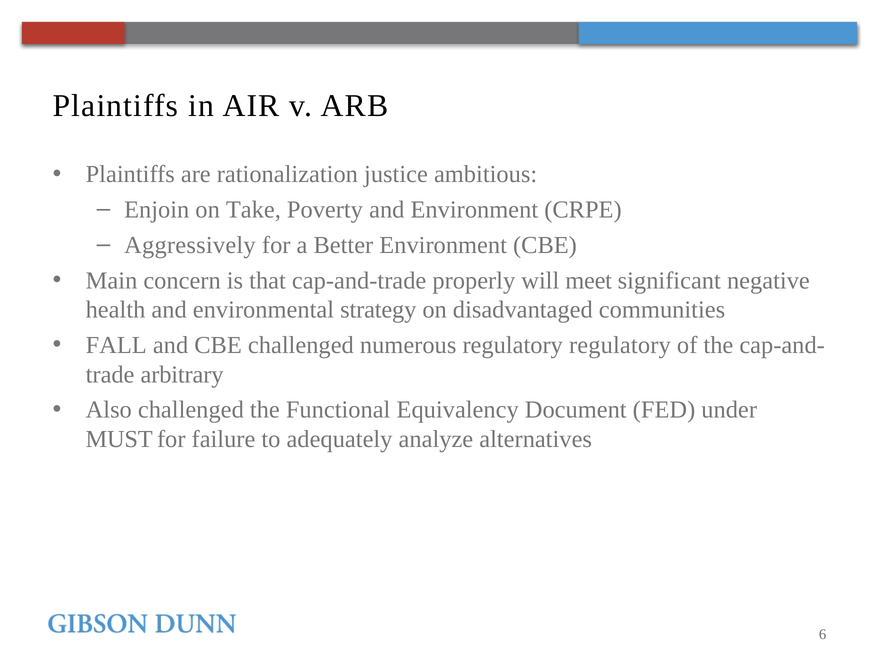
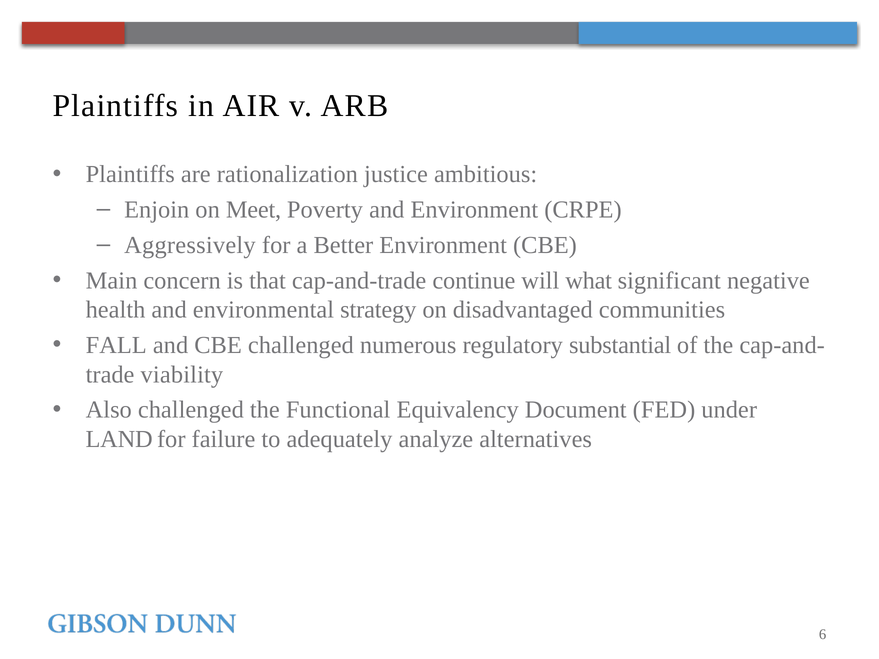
Take: Take -> Meet (254, 210)
properly: properly -> continue (474, 281)
meet: meet -> what (589, 281)
regulatory regulatory: regulatory -> substantial (620, 345)
arbitrary: arbitrary -> viability (182, 375)
MUST: MUST -> LAND (119, 439)
